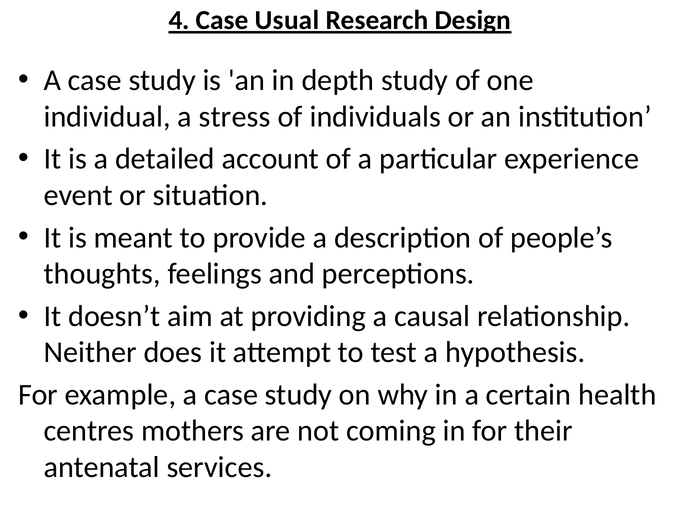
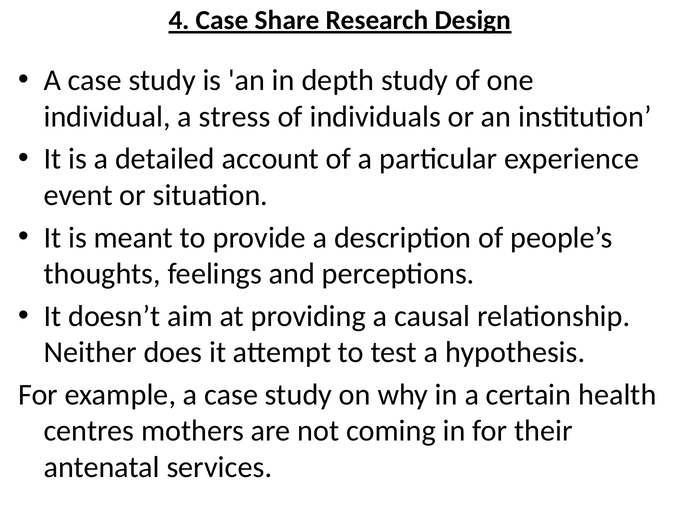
Usual: Usual -> Share (287, 20)
